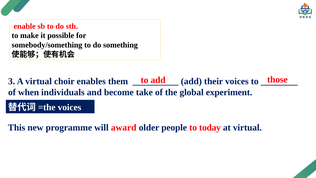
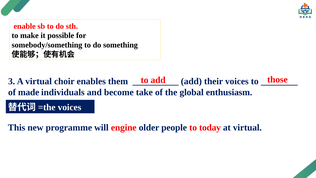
when: when -> made (29, 92)
experiment: experiment -> enthusiasm (229, 92)
award: award -> engine (124, 127)
